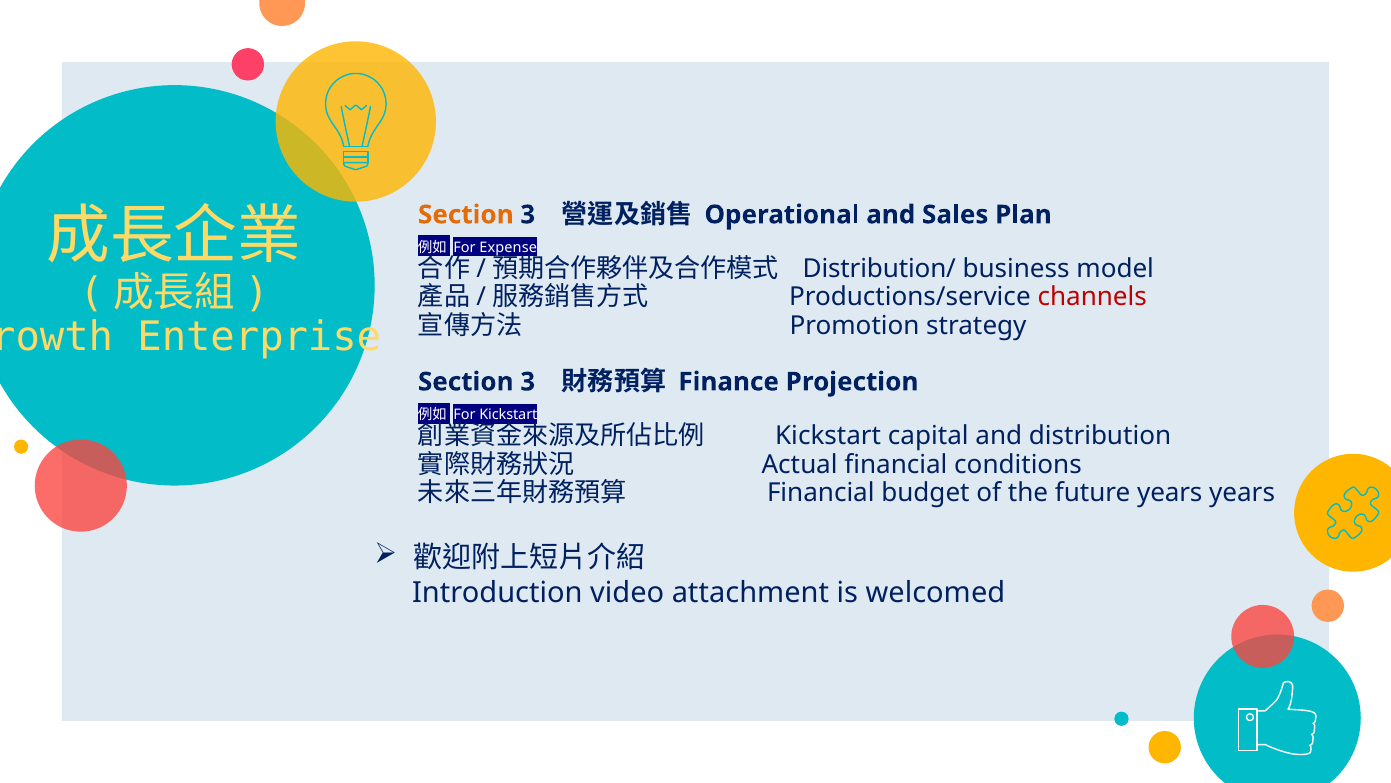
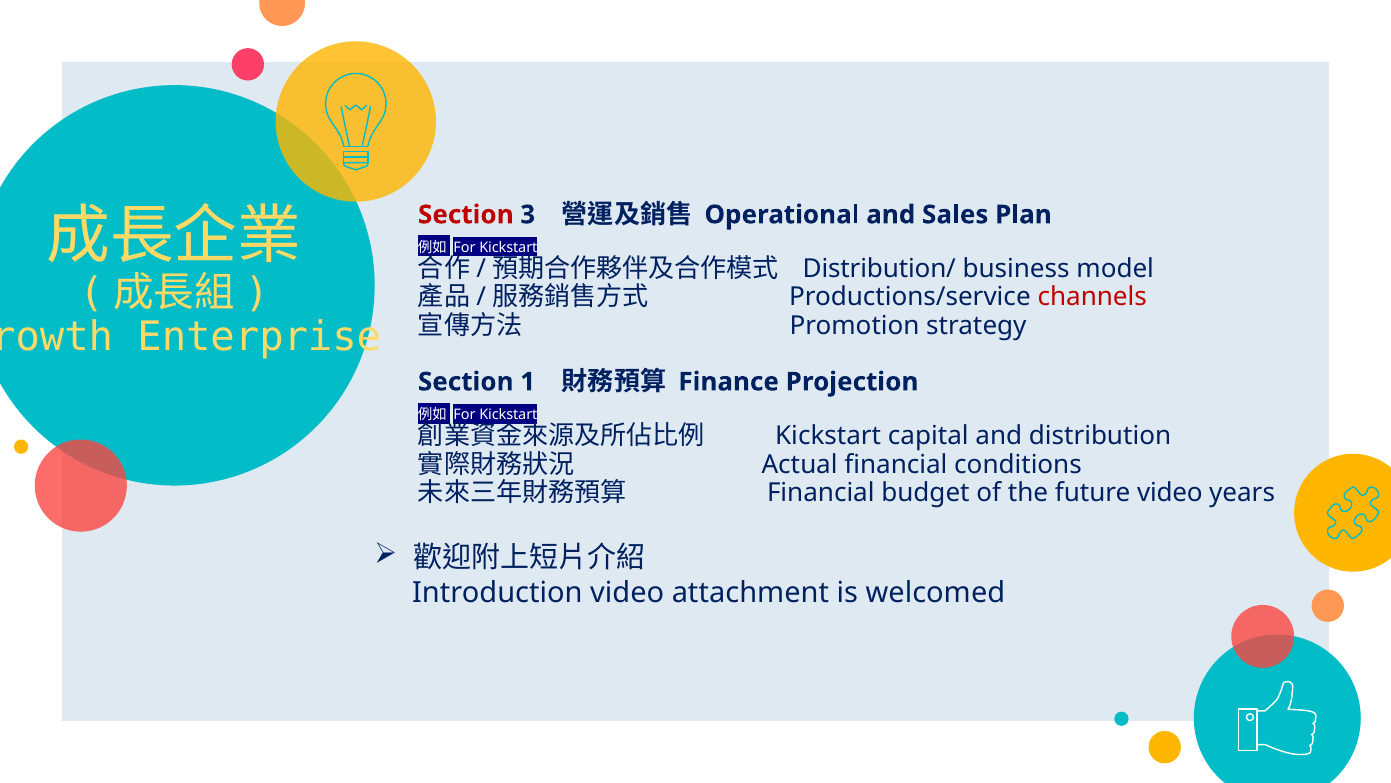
Section colour: orange -> red (466, 215)
Expense: Expense -> Kickstart (508, 247)
3: 3 -> 1 (528, 382)
future years: years -> video (1170, 492)
